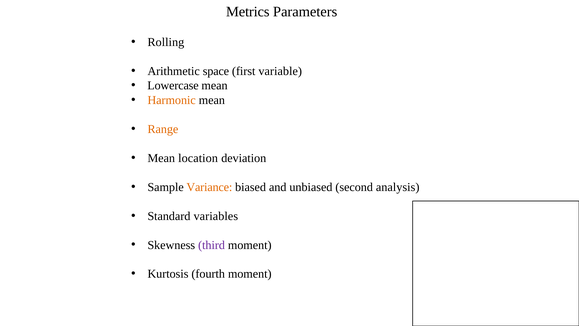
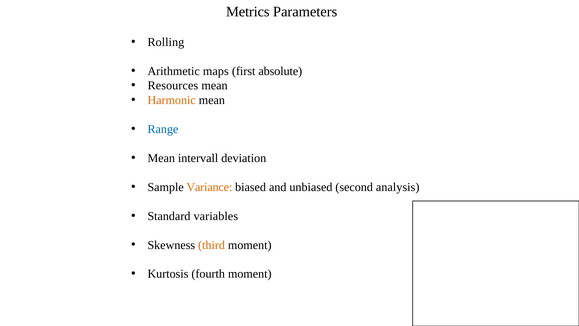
space: space -> maps (216, 71)
variable: variable -> absolute (280, 71)
Lowercase: Lowercase -> Resources (173, 85)
Range colour: orange -> blue (163, 129)
location: location -> intervall (198, 158)
third colour: purple -> orange (212, 245)
